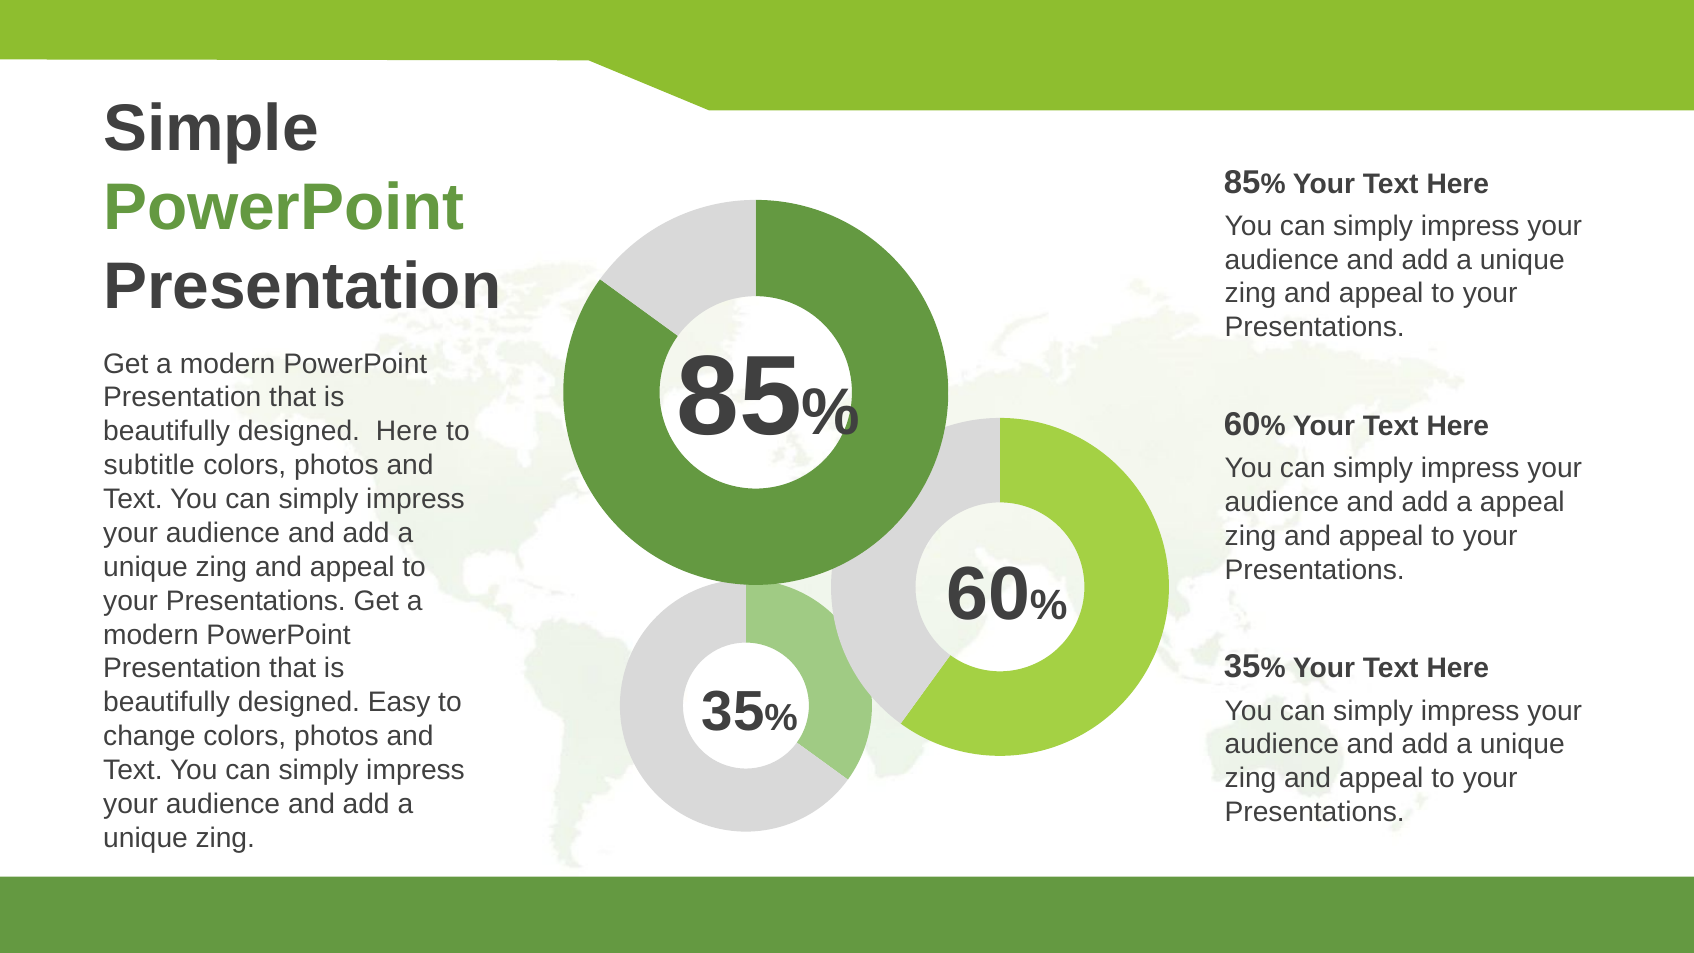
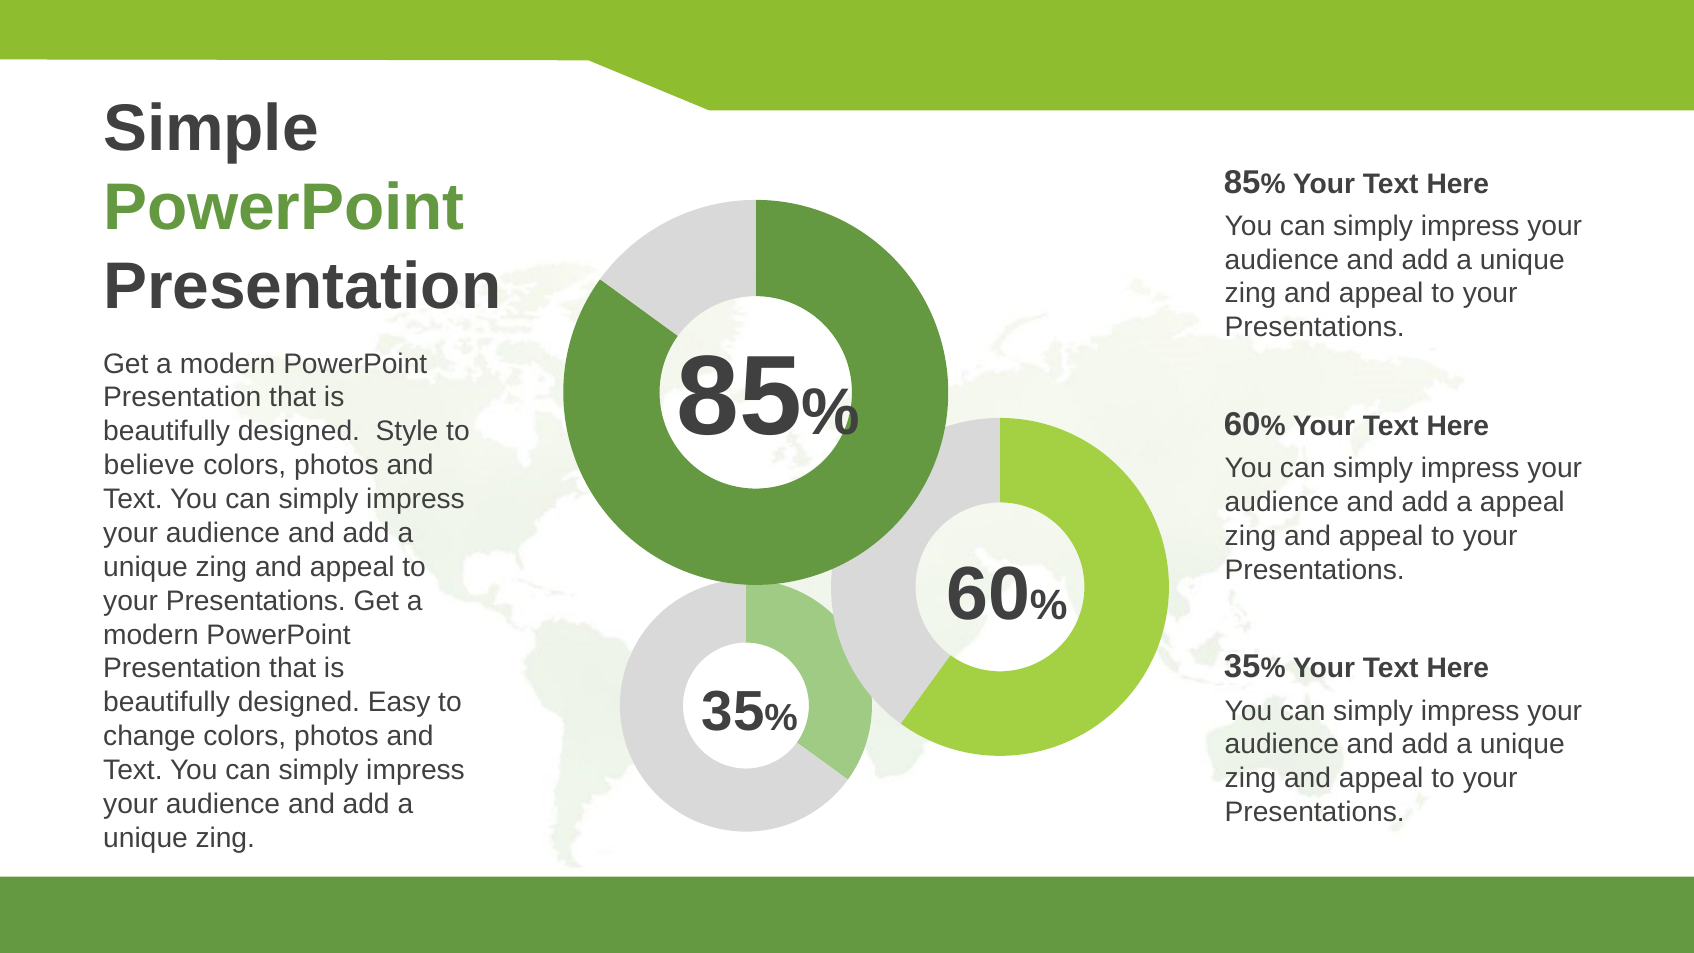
designed Here: Here -> Style (407, 431)
subtitle: subtitle -> believe (149, 465)
